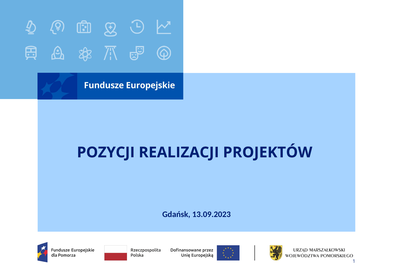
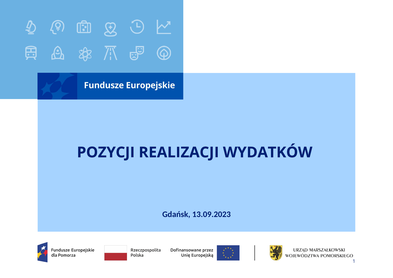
PROJEKTÓW: PROJEKTÓW -> WYDATKÓW (268, 152)
